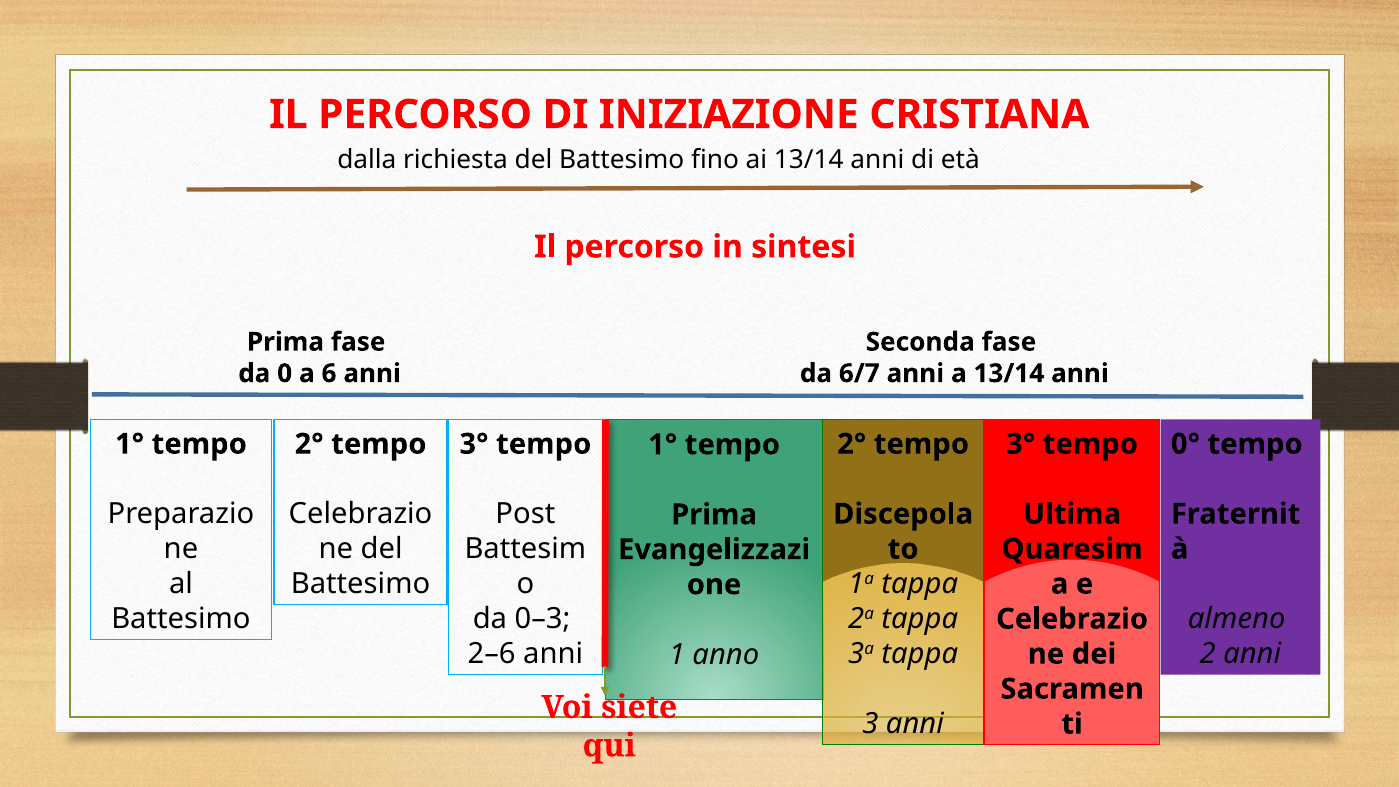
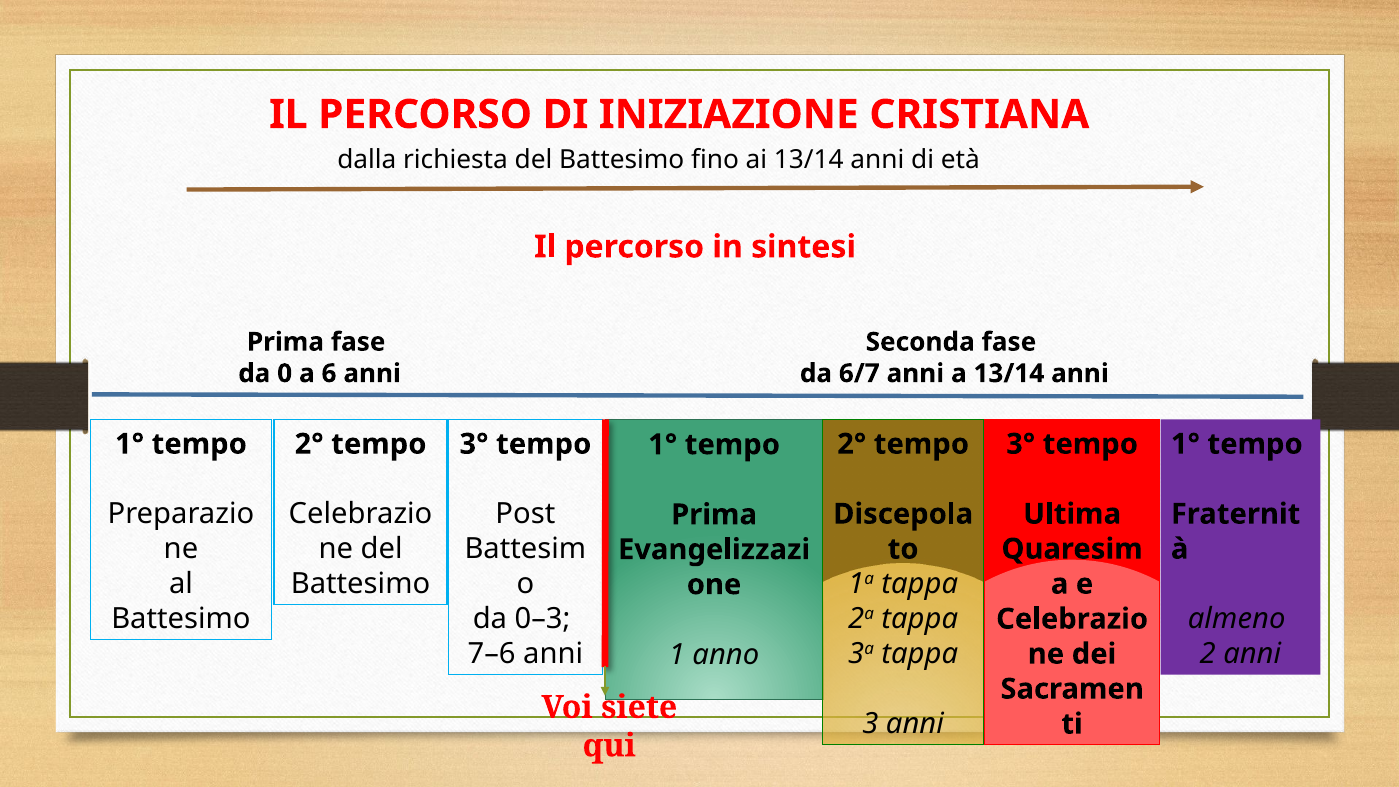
0°: 0° -> 1° (1185, 444)
2–6: 2–6 -> 7–6 (492, 654)
